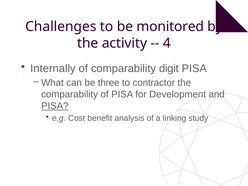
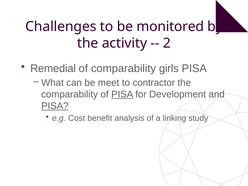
4: 4 -> 2 (167, 43)
Internally: Internally -> Remedial (53, 69)
digit: digit -> girls (169, 69)
three: three -> meet (109, 83)
PISA underline: none -> present (122, 94)
